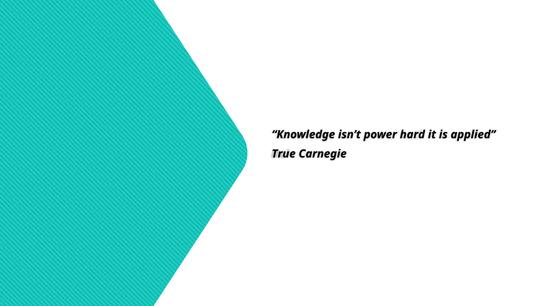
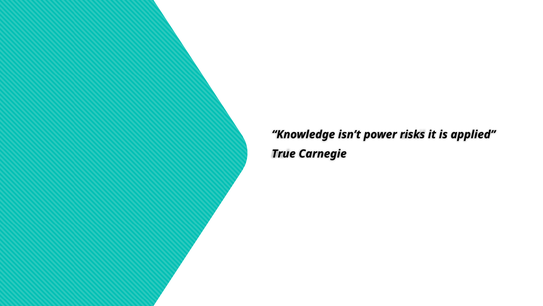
hard: hard -> risks (412, 134)
